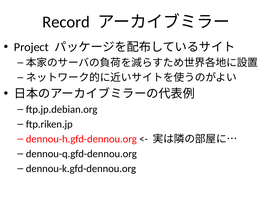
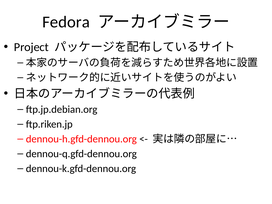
Record: Record -> Fedora (66, 22)
